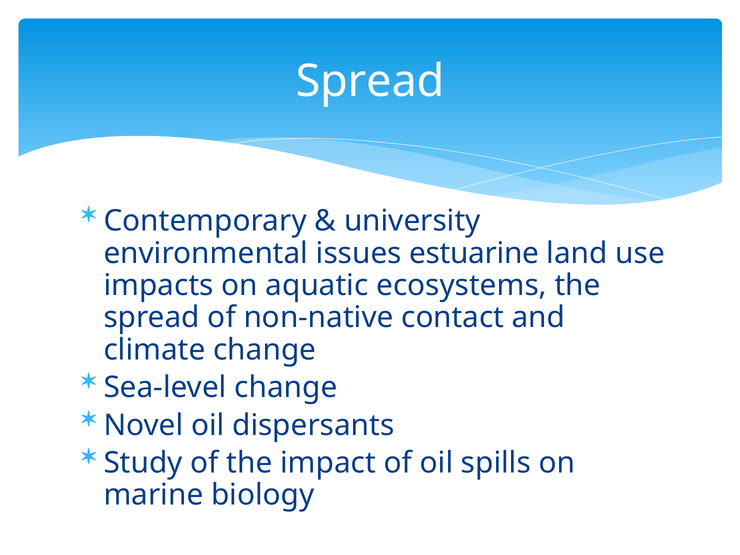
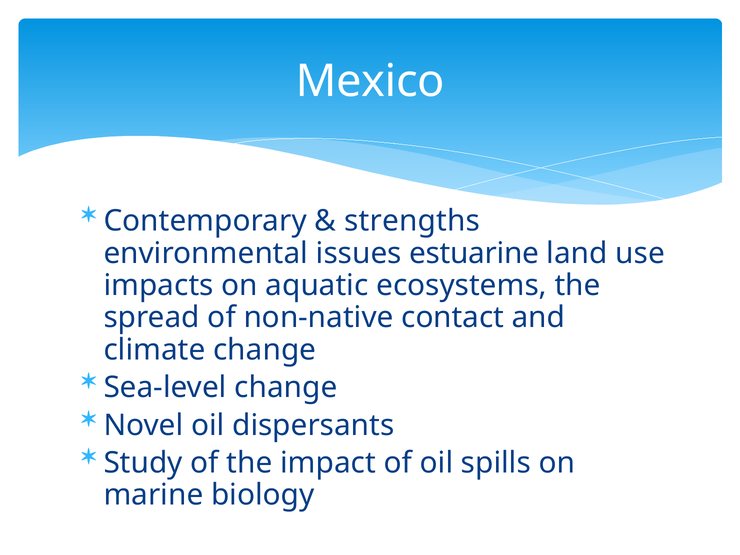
Spread: Spread -> Mexico (370, 81)
university: university -> strengths (412, 221)
